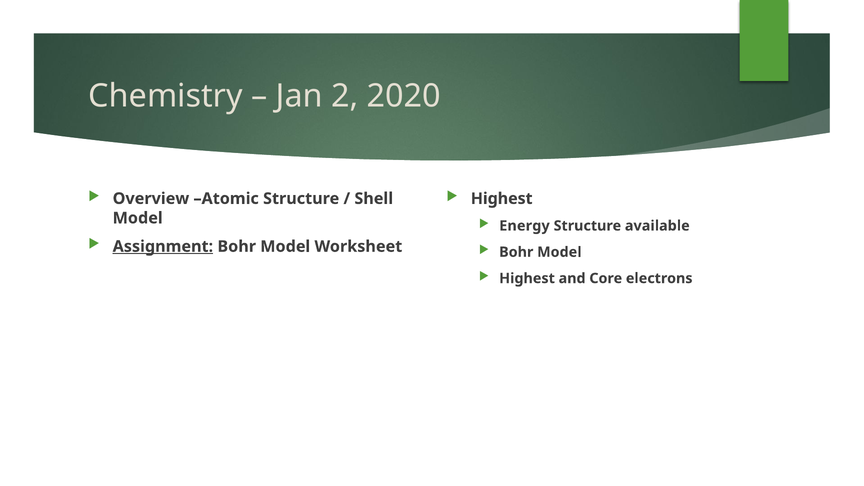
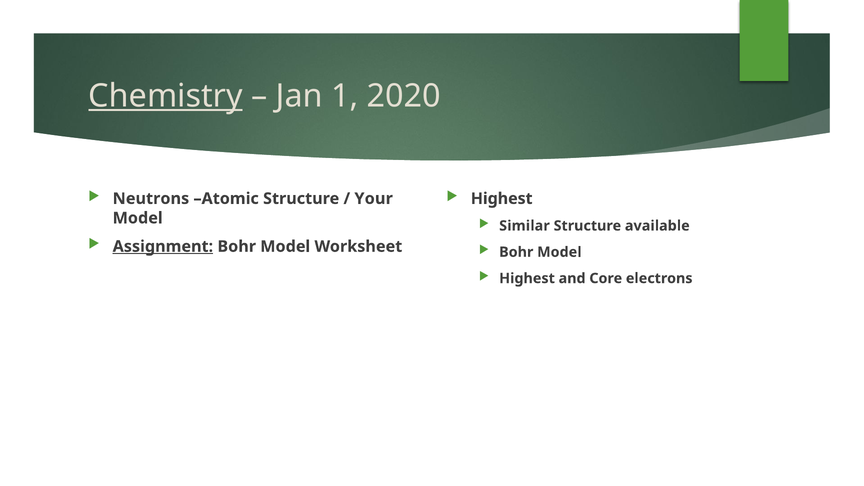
Chemistry underline: none -> present (166, 96)
2: 2 -> 1 (345, 96)
Overview: Overview -> Neutrons (151, 199)
Shell: Shell -> Your (374, 199)
Energy: Energy -> Similar (524, 226)
